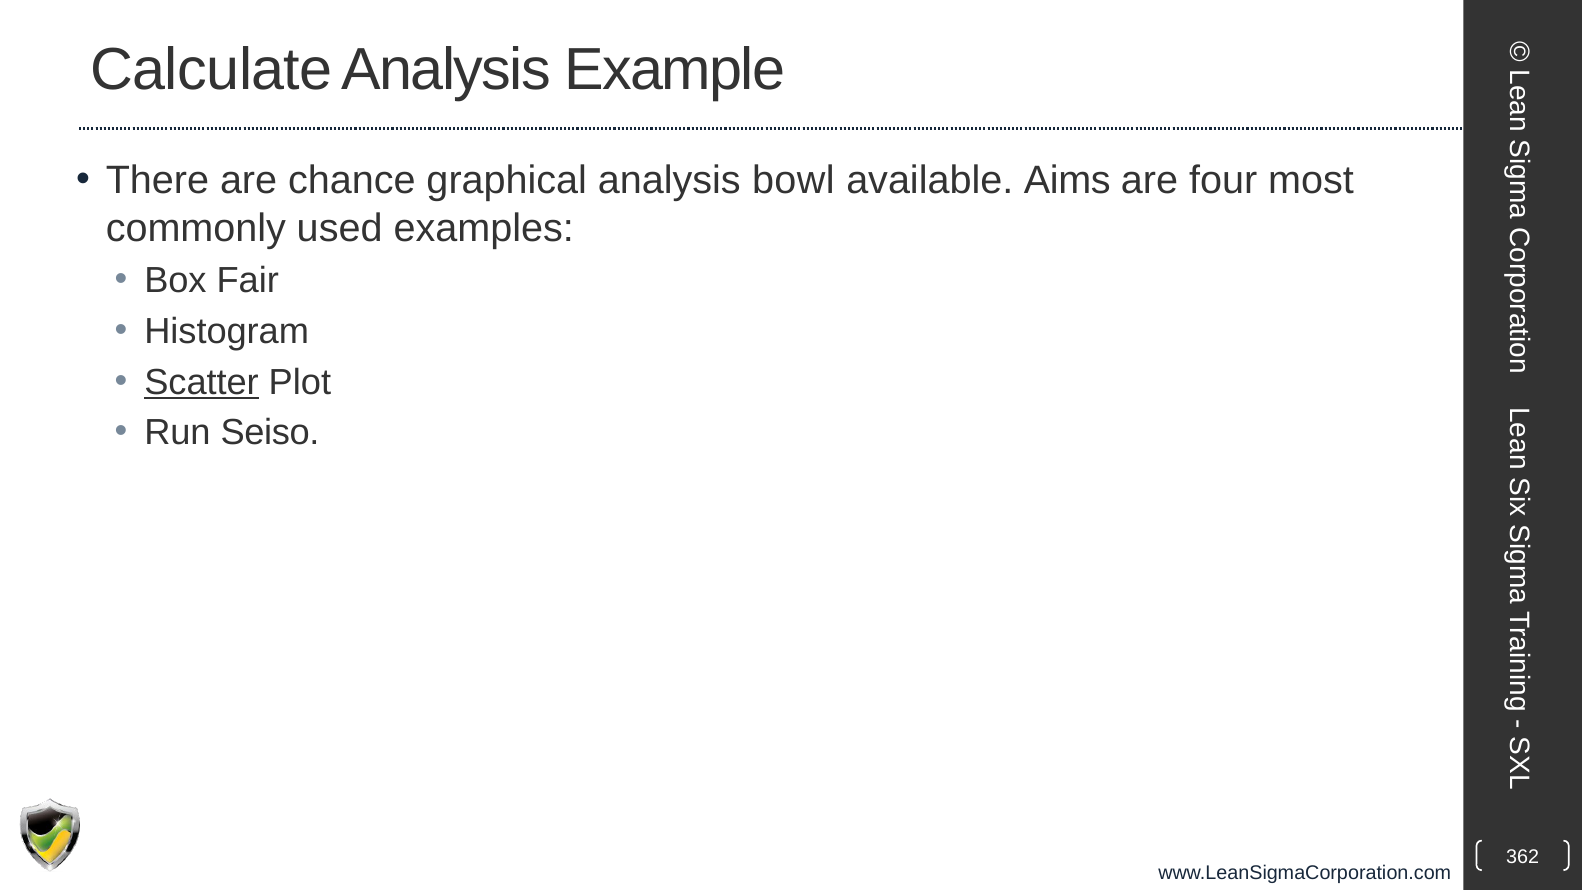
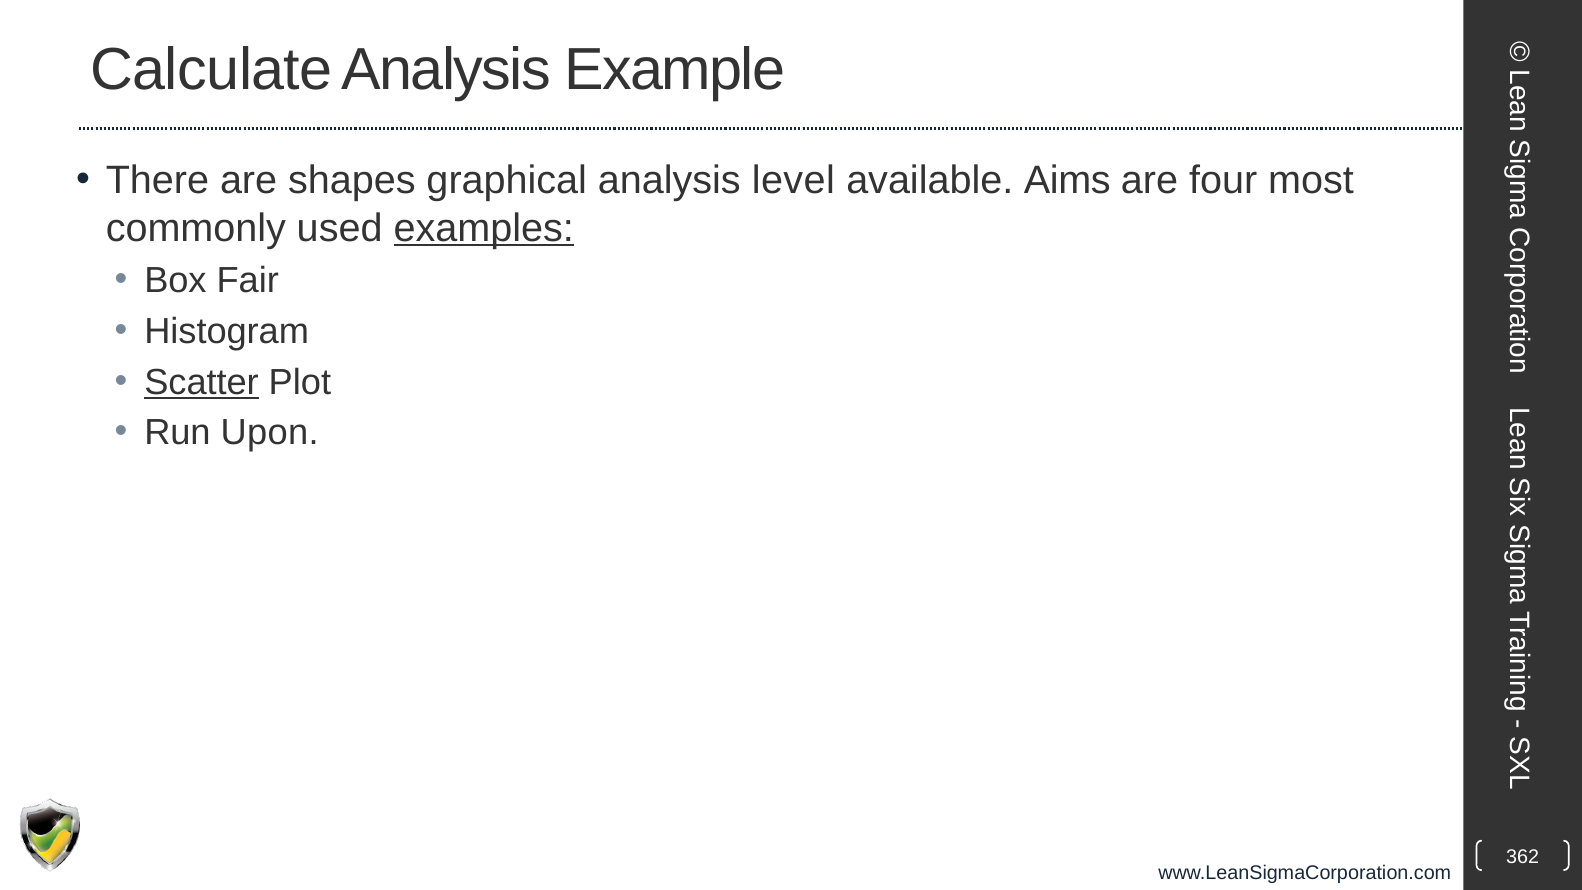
chance: chance -> shapes (352, 181)
bowl: bowl -> level (793, 181)
examples underline: none -> present (484, 228)
Seiso: Seiso -> Upon (270, 433)
